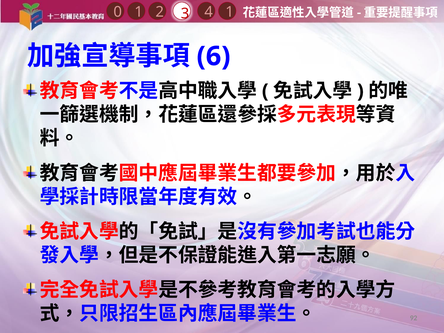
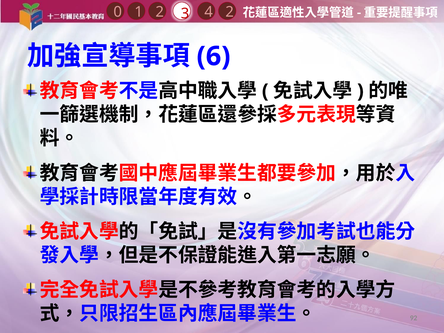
4 1: 1 -> 2 (230, 12)
